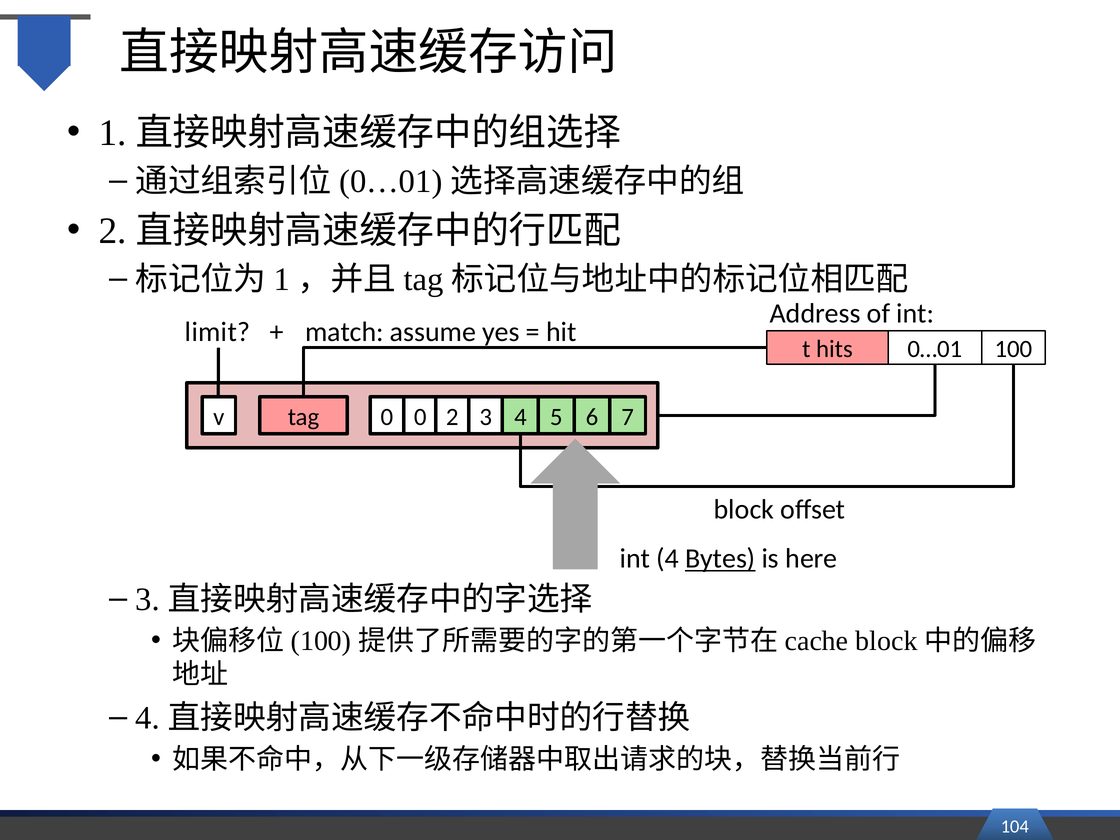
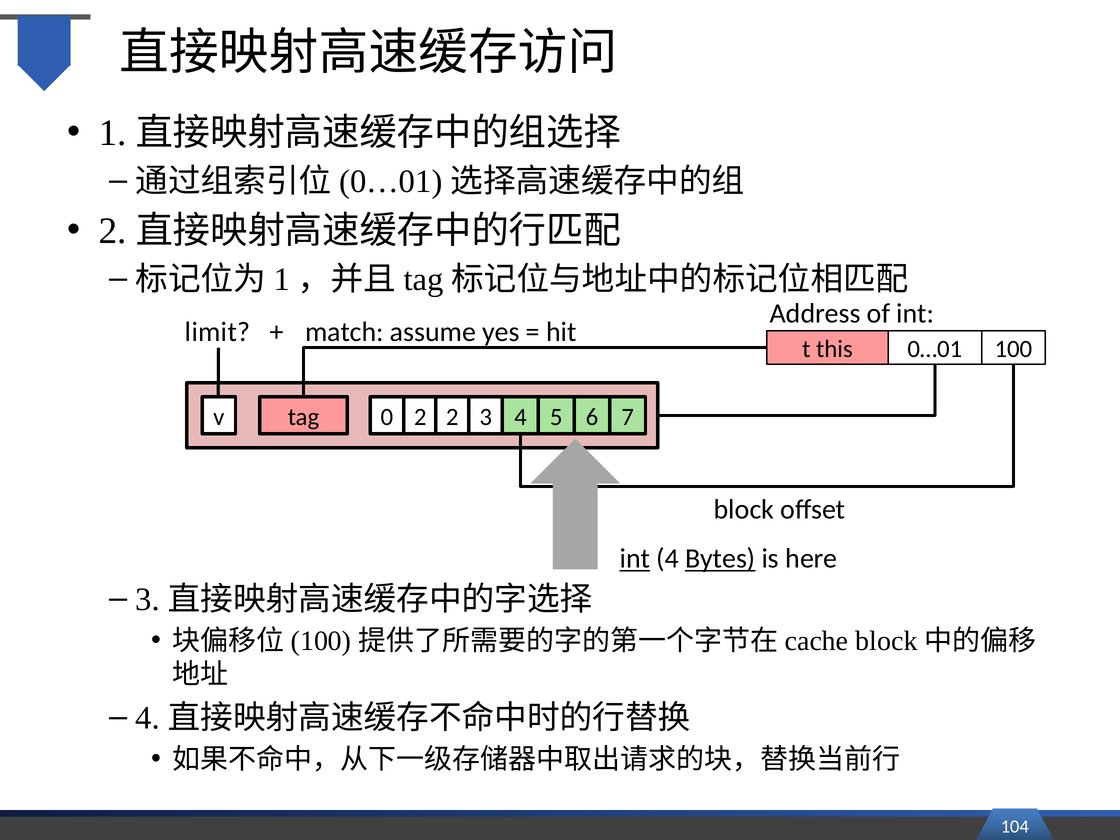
hits: hits -> this (834, 349)
0 0: 0 -> 2 (420, 417)
int underline: none -> present (635, 559)
